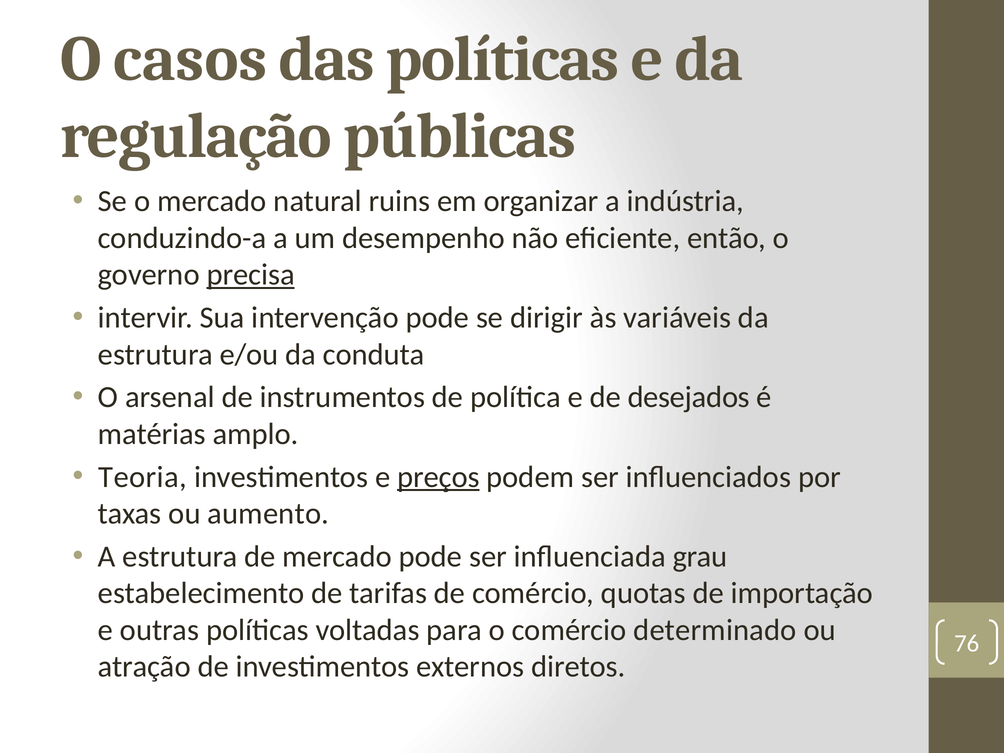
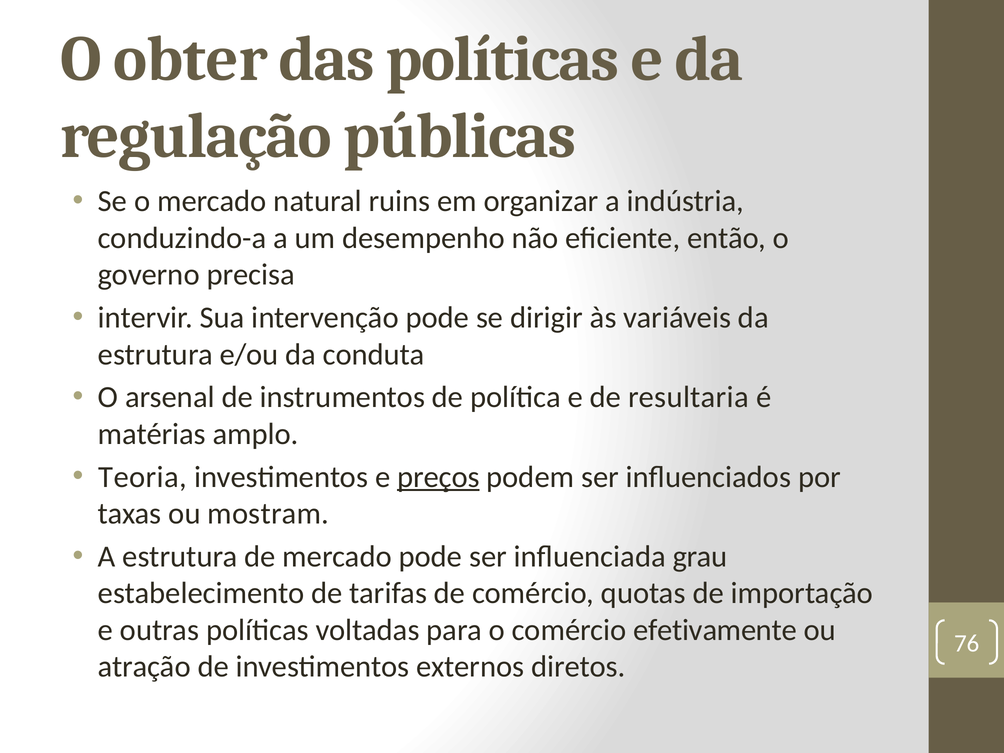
casos: casos -> obter (190, 59)
precisa underline: present -> none (251, 275)
desejados: desejados -> resultaria (688, 397)
aumento: aumento -> mostram (268, 514)
determinado: determinado -> efetivamente (715, 630)
